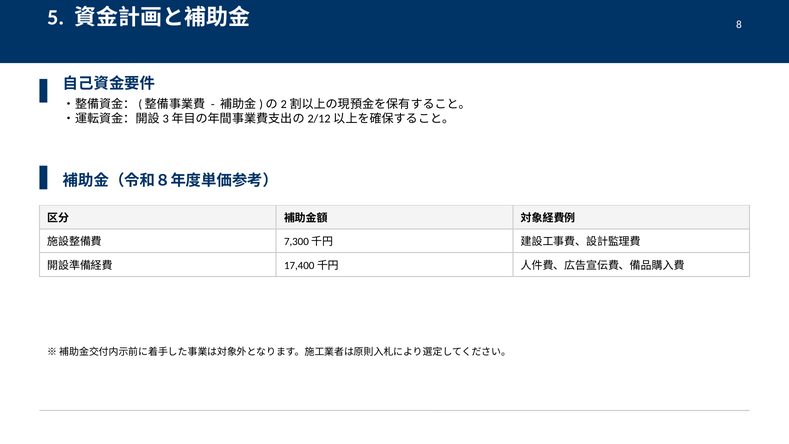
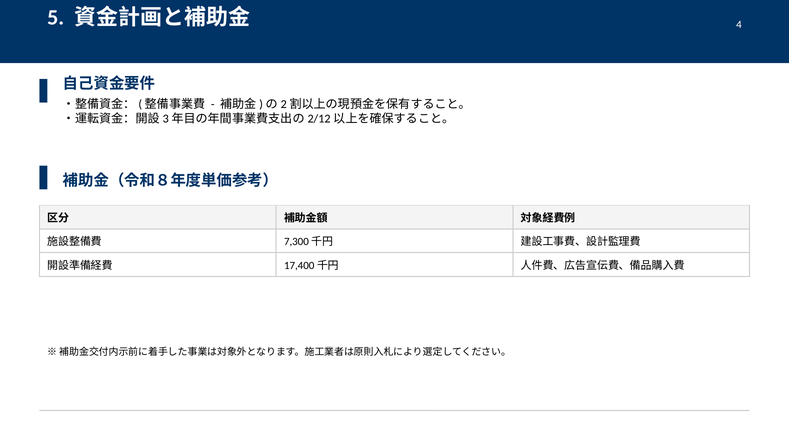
8: 8 -> 4 (739, 24)
